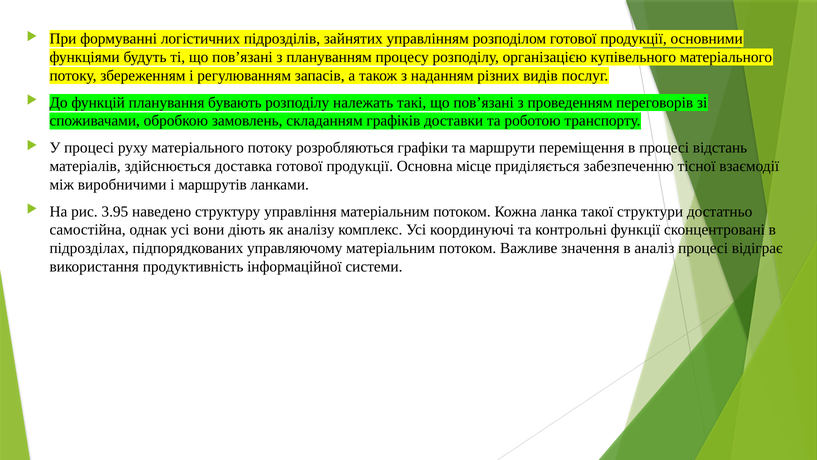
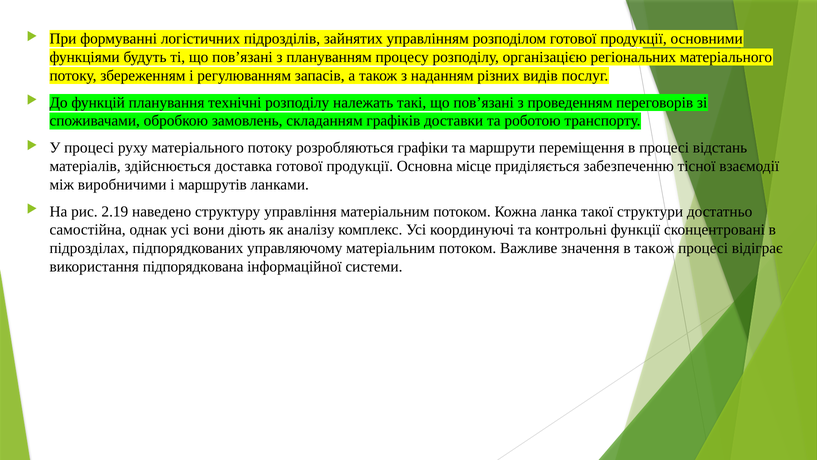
купівельного: купівельного -> регіональних (633, 57)
бувають: бувають -> технічні (235, 102)
3.95: 3.95 -> 2.19 (115, 211)
в аналіз: аналіз -> також (654, 248)
продуктивність: продуктивність -> підпорядкована (193, 266)
